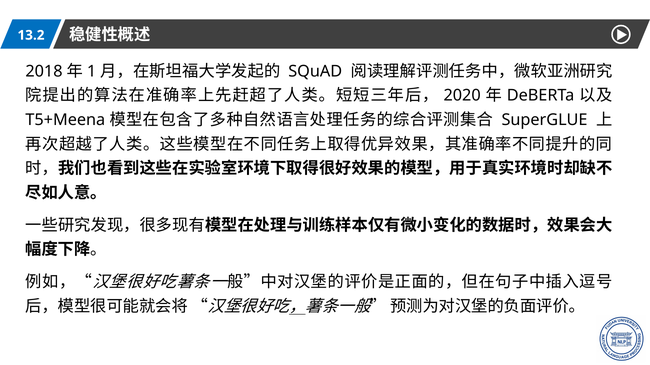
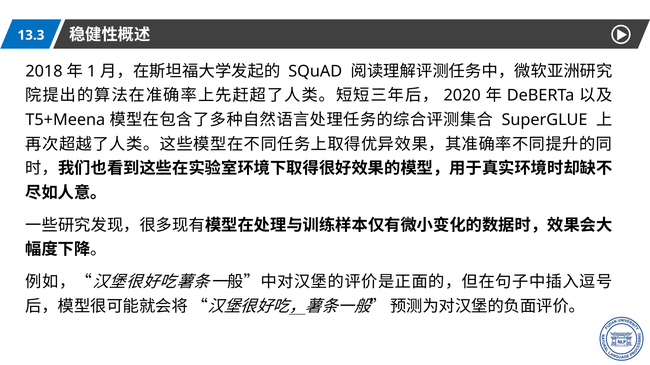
13.2: 13.2 -> 13.3 (31, 35)
